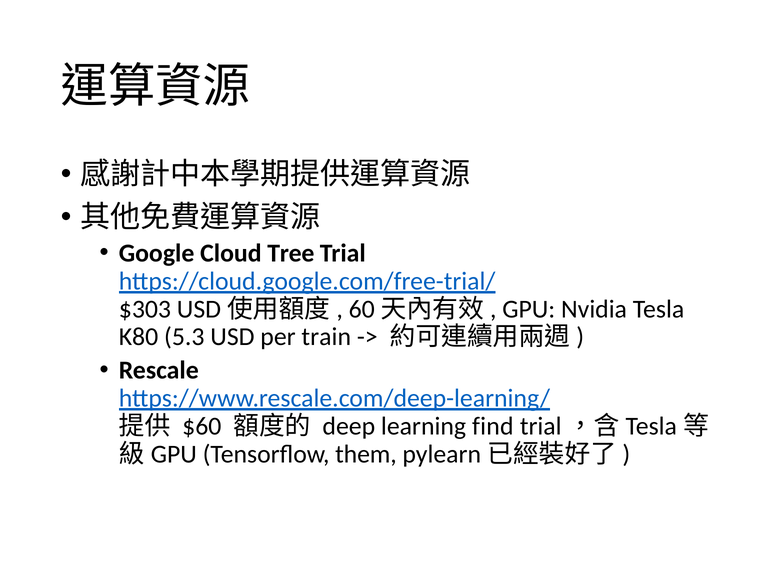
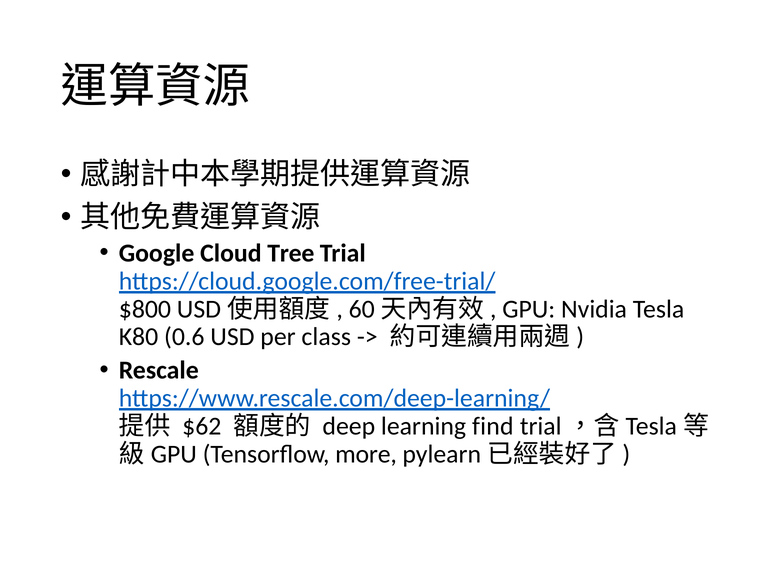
$303: $303 -> $800 (145, 309)
5.3: 5.3 -> 0.6 (184, 337)
train: train -> class (326, 337)
$60: $60 -> $62 (202, 426)
them: them -> more (366, 454)
